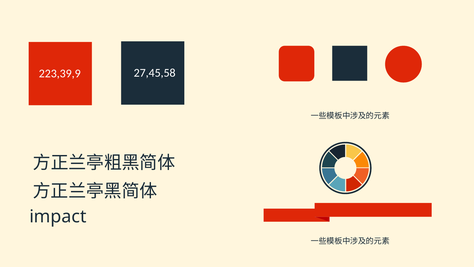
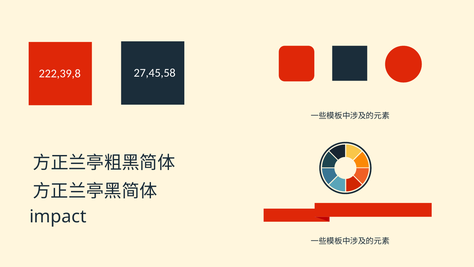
223,39,9: 223,39,9 -> 222,39,8 (60, 74)
